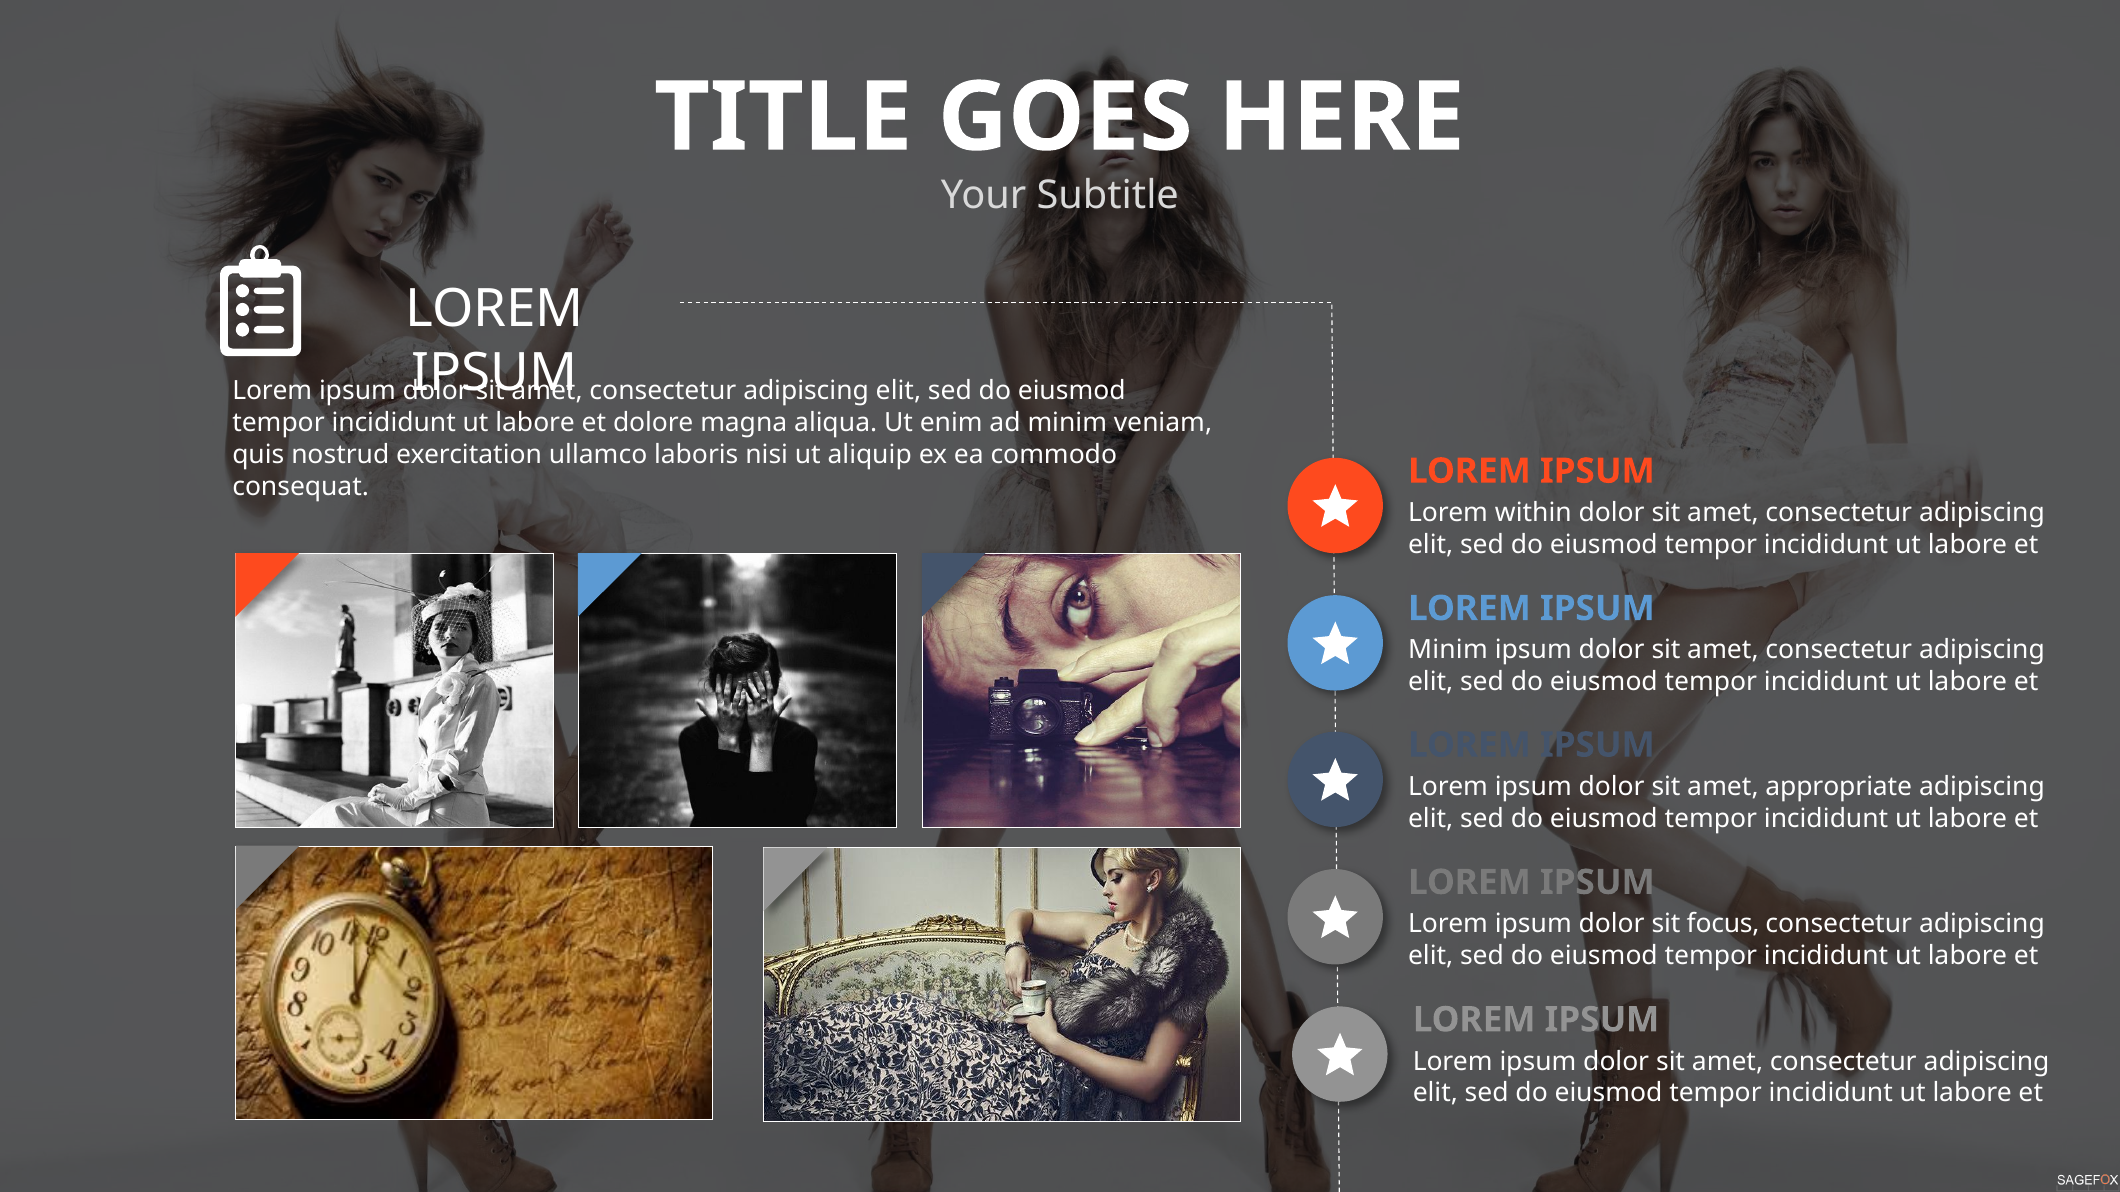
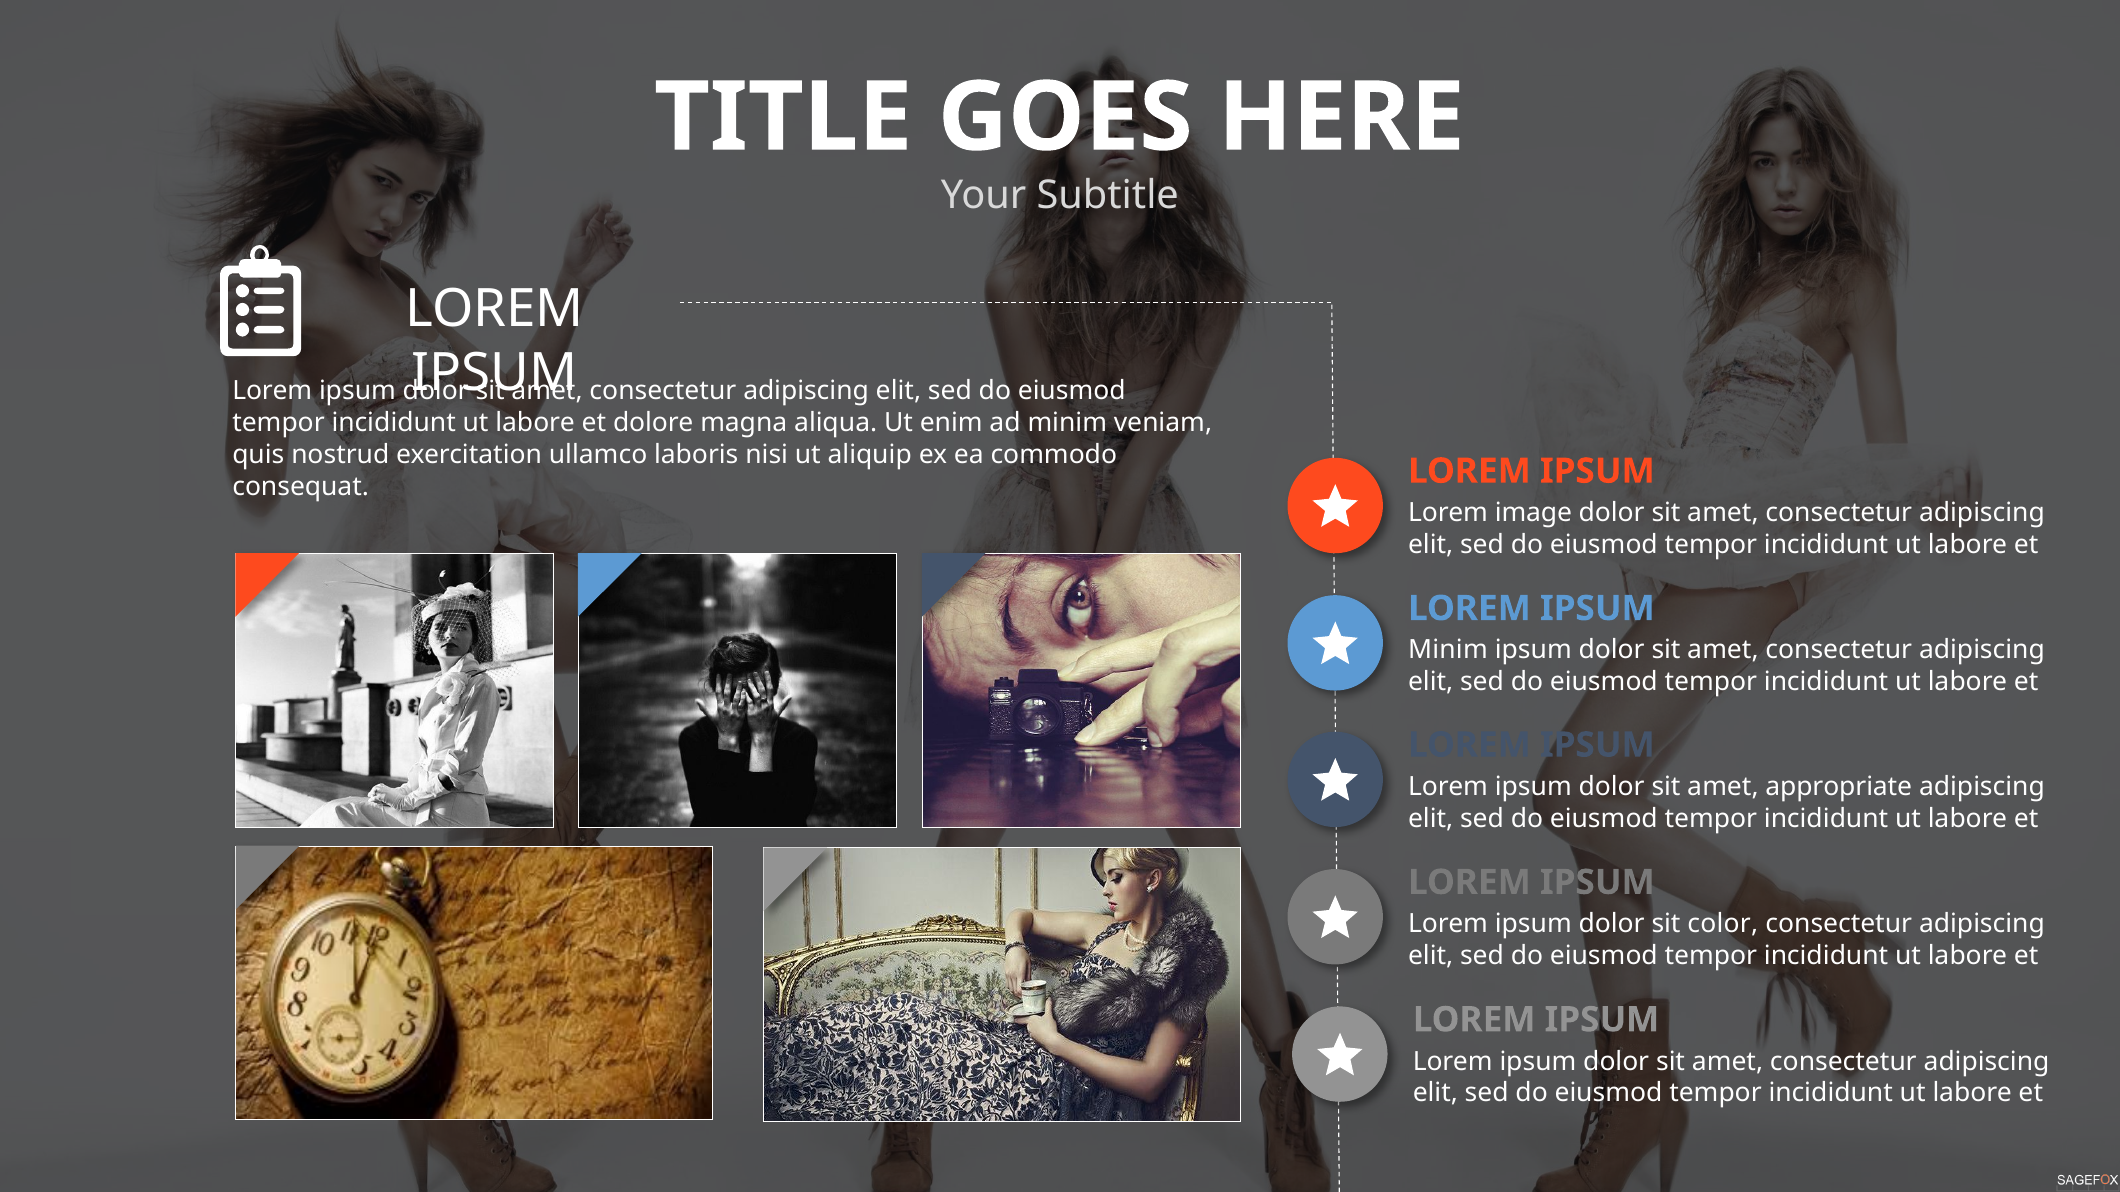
within: within -> image (1533, 513)
focus: focus -> color (1723, 924)
